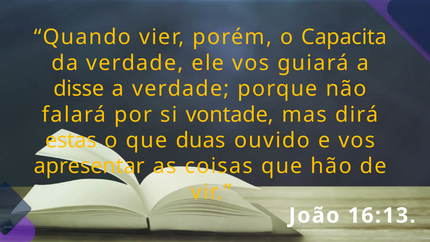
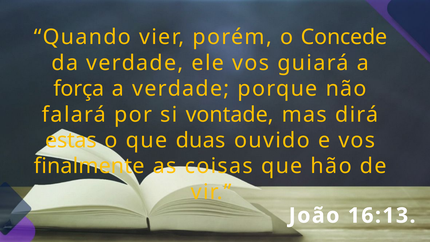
Capacita: Capacita -> Concede (344, 37)
disse: disse -> força (79, 89)
apresentar: apresentar -> finalmente (89, 166)
